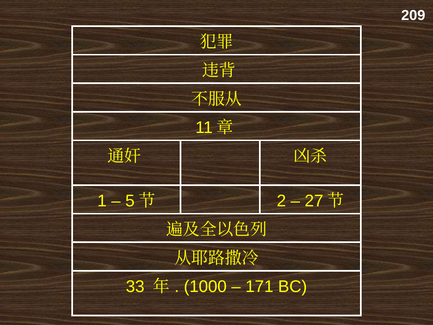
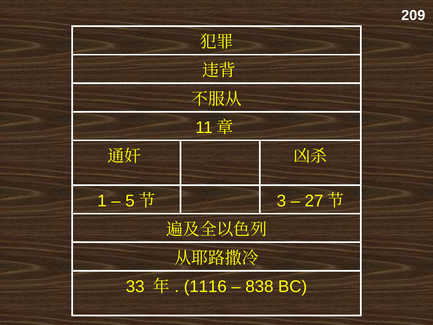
2: 2 -> 3 (281, 201)
1000: 1000 -> 1116 (205, 287)
171: 171 -> 838 (259, 287)
